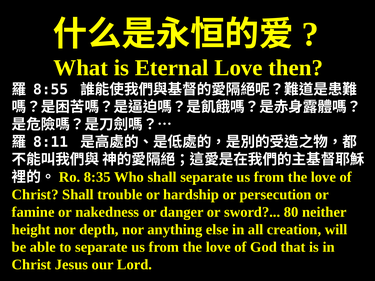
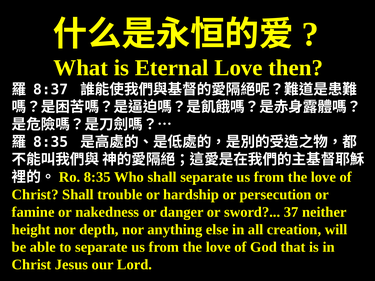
8:55: 8:55 -> 8:37 (51, 90)
8:11: 8:11 -> 8:35 (51, 142)
80: 80 -> 37 (291, 212)
